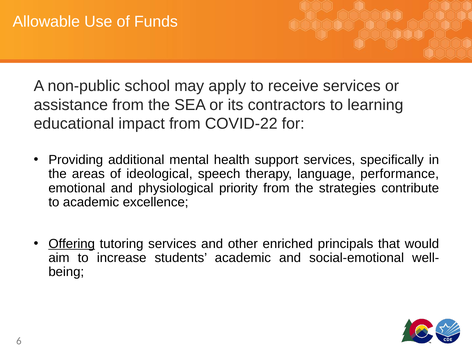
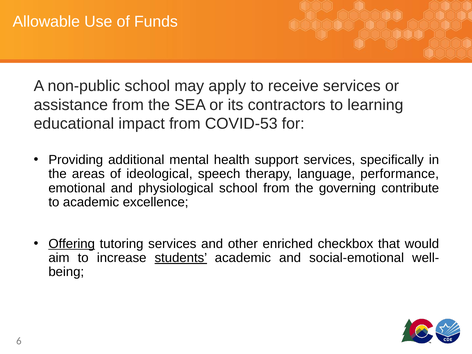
COVID-22: COVID-22 -> COVID-53 (241, 124)
physiological priority: priority -> school (238, 188)
strategies: strategies -> governing (347, 188)
principals: principals -> checkbox (346, 244)
students underline: none -> present (181, 258)
